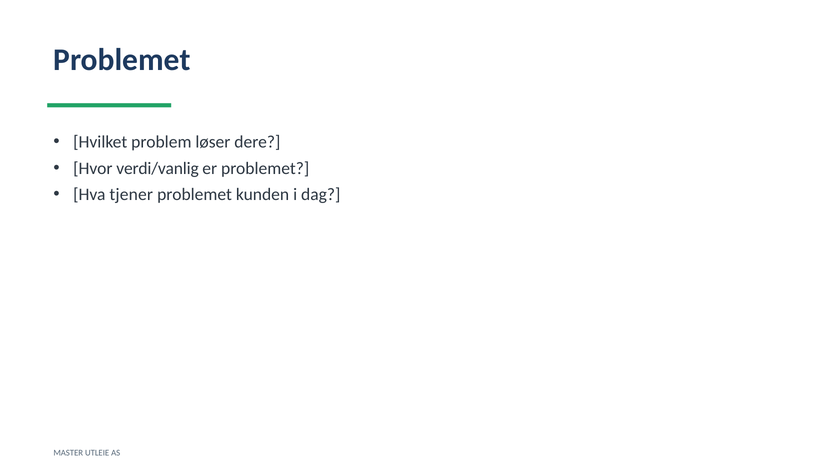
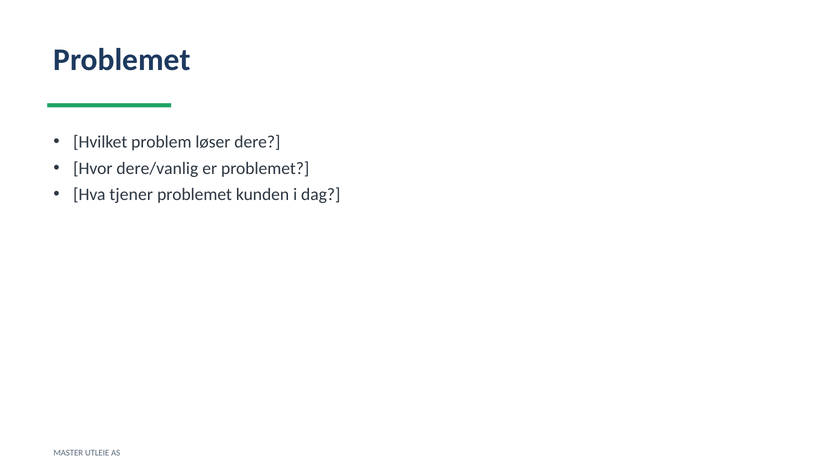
verdi/vanlig: verdi/vanlig -> dere/vanlig (157, 169)
